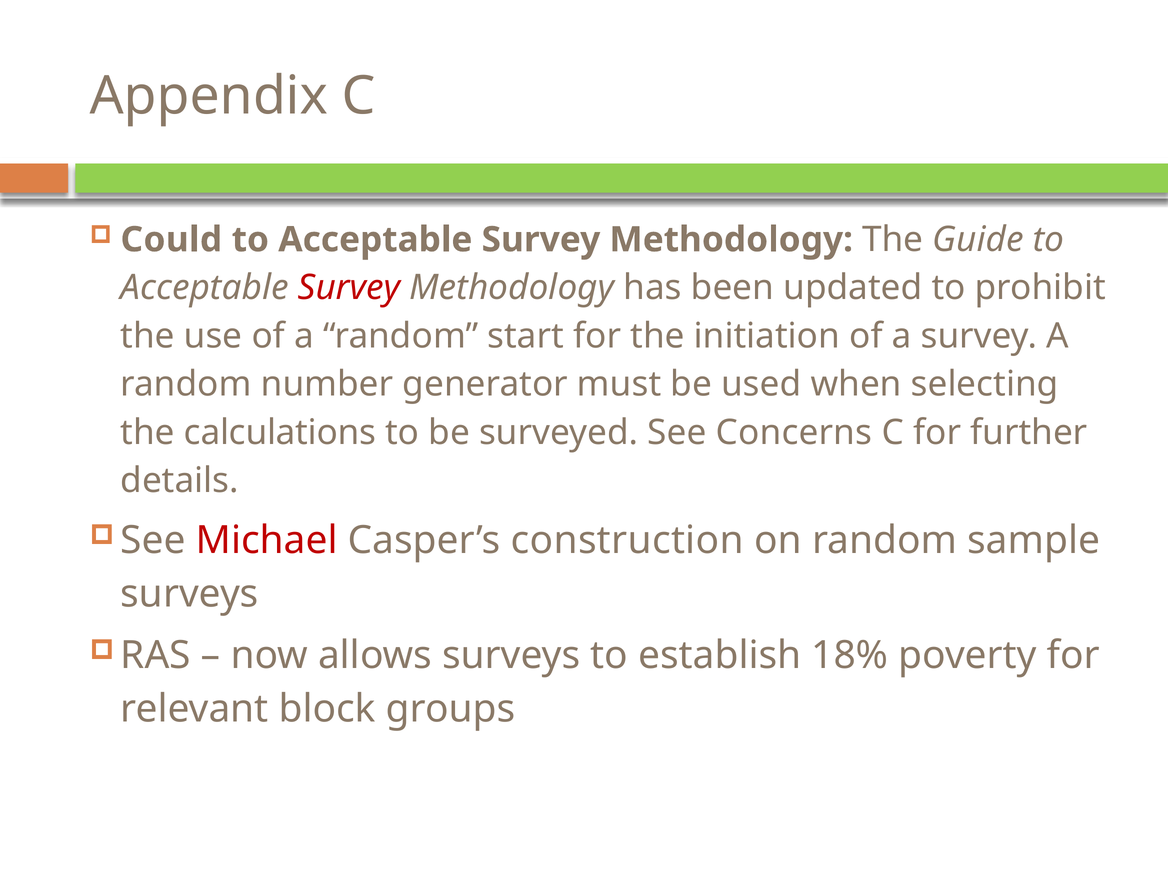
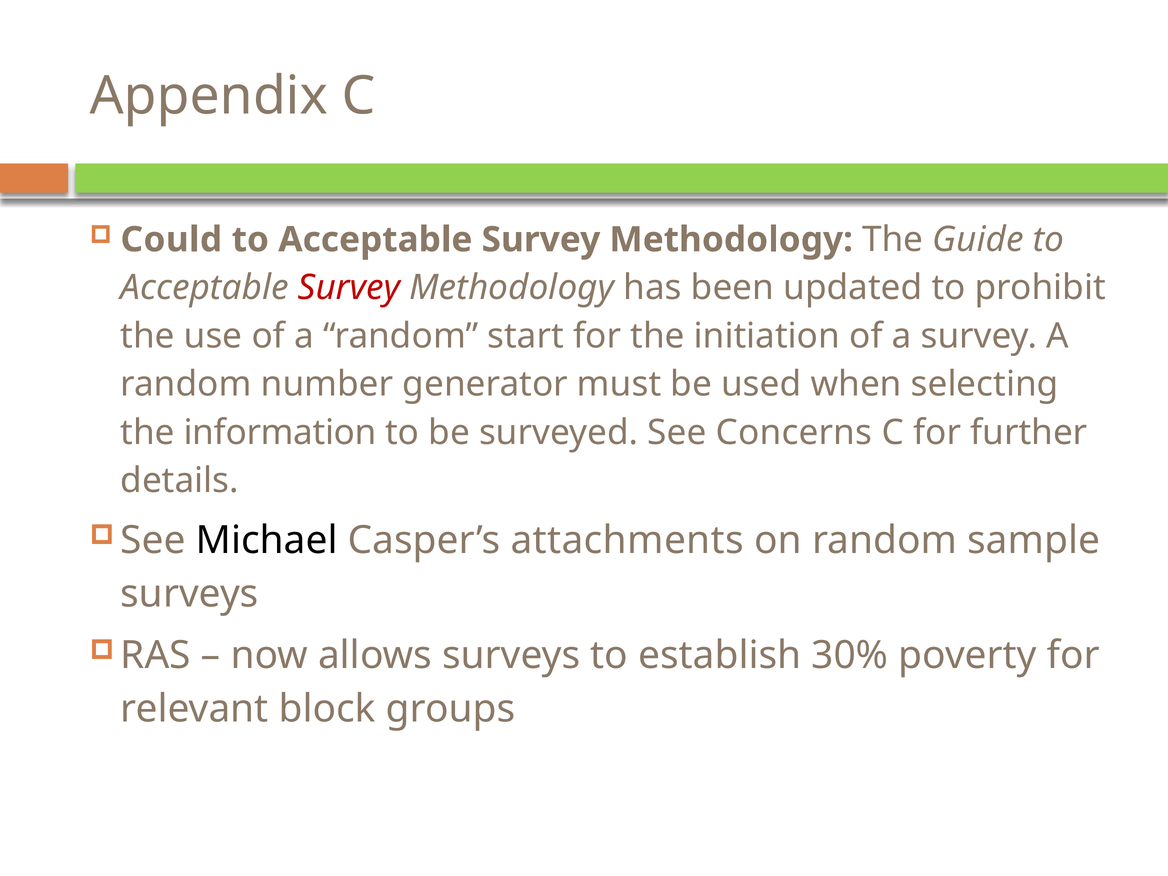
calculations: calculations -> information (280, 432)
Michael colour: red -> black (267, 540)
construction: construction -> attachments (627, 540)
18%: 18% -> 30% (850, 655)
